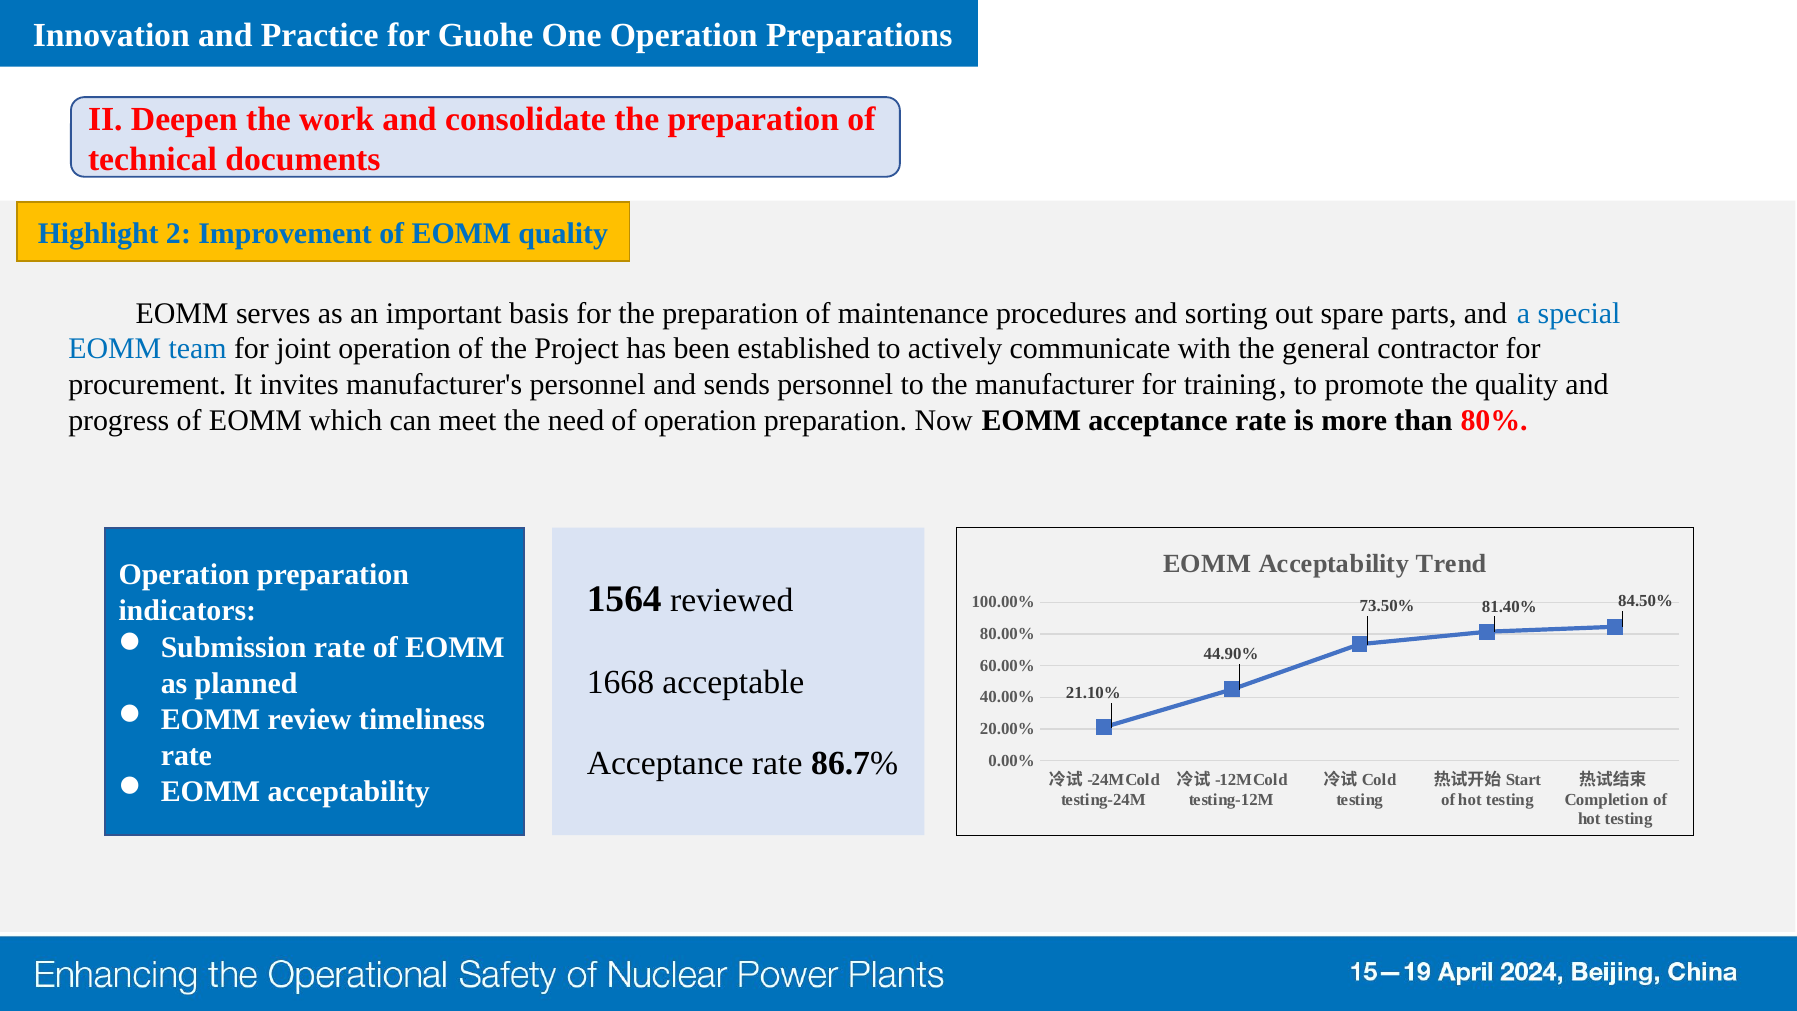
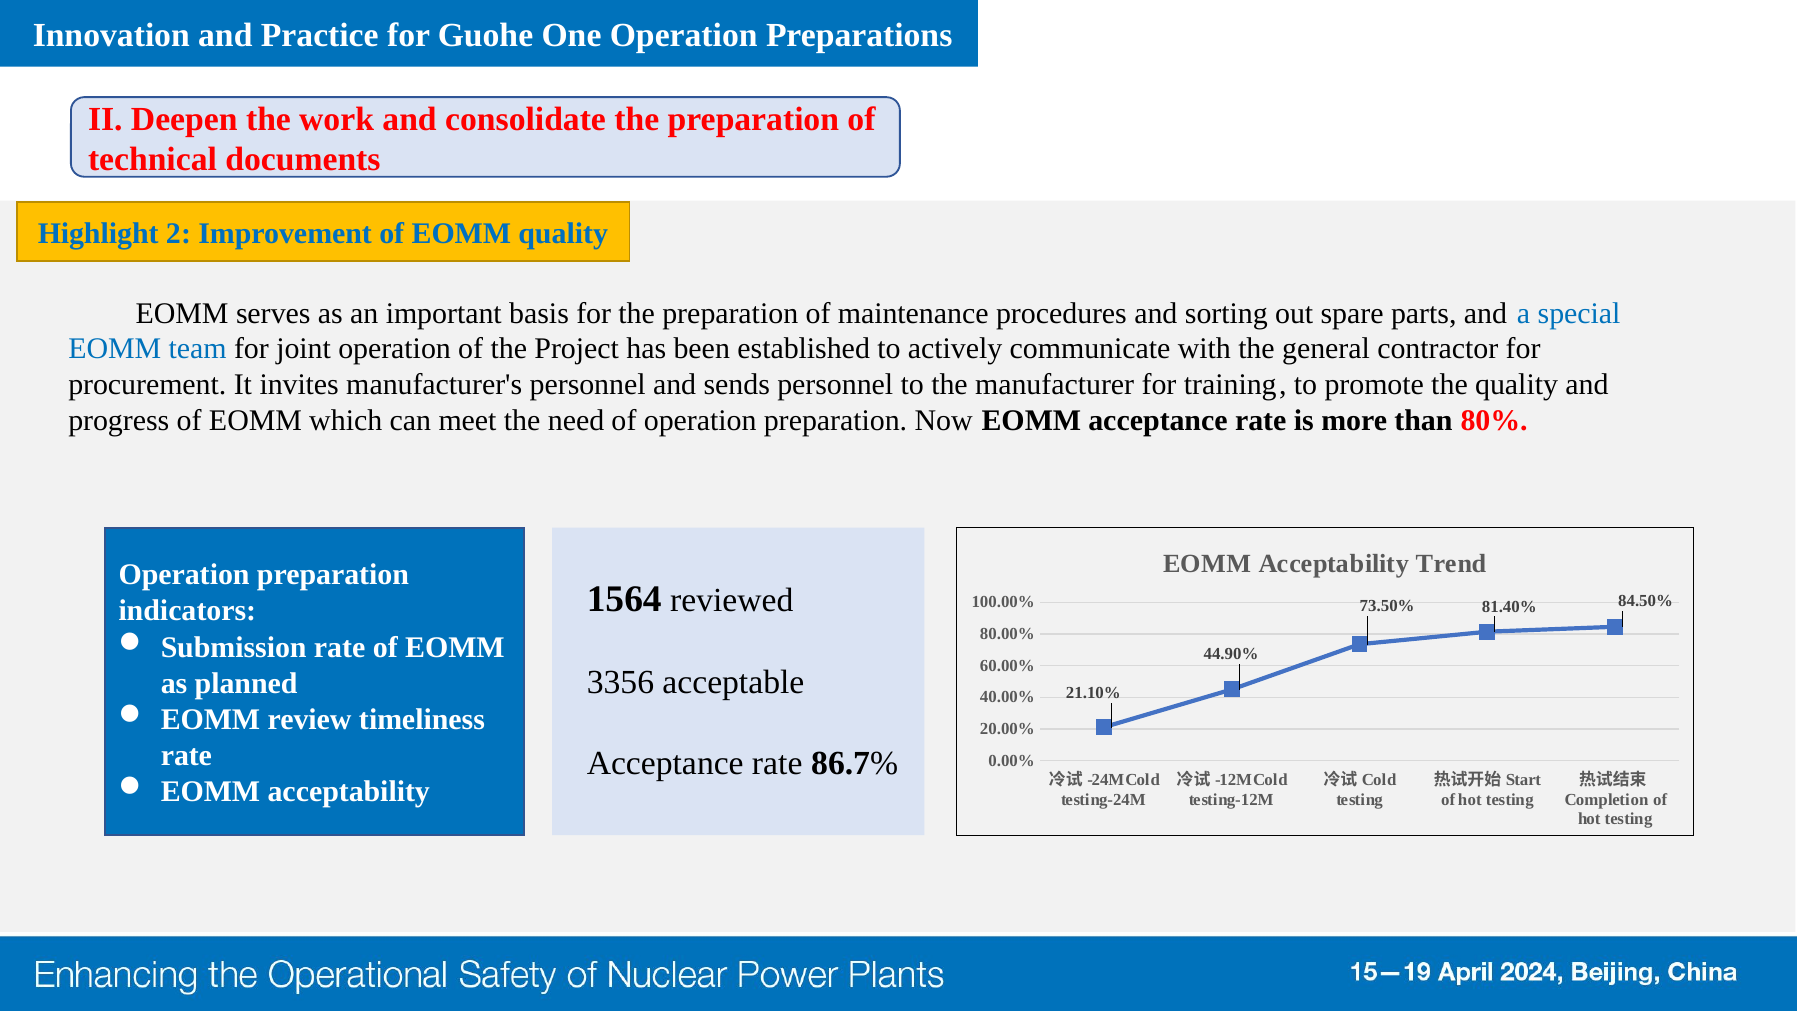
1668: 1668 -> 3356 (620, 682)
